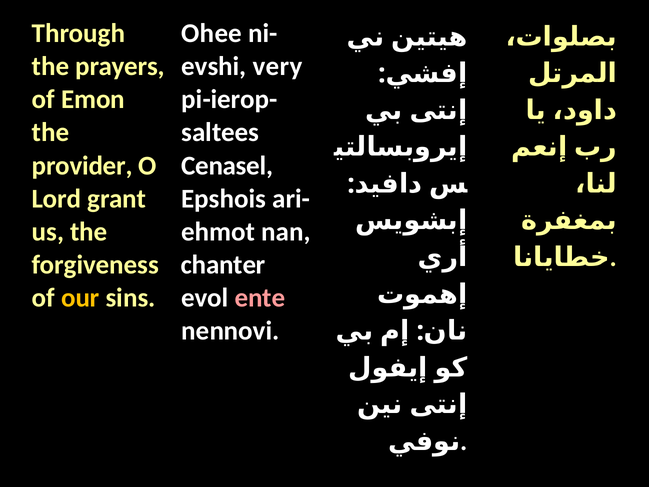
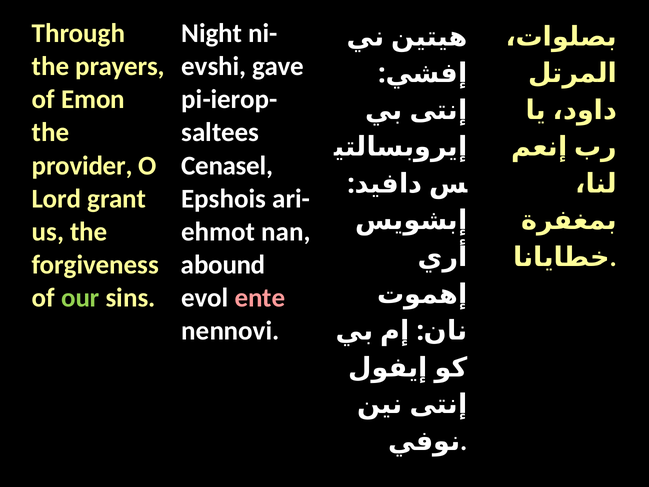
Ohee: Ohee -> Night (212, 33)
very: very -> gave (278, 66)
chanter: chanter -> abound (223, 265)
our colour: yellow -> light green (80, 298)
